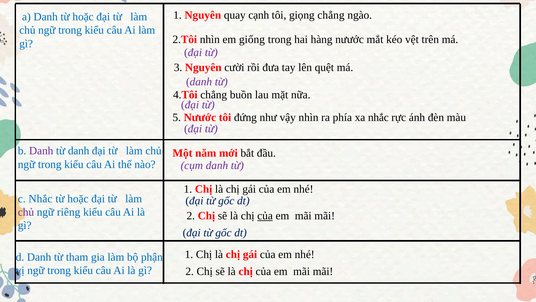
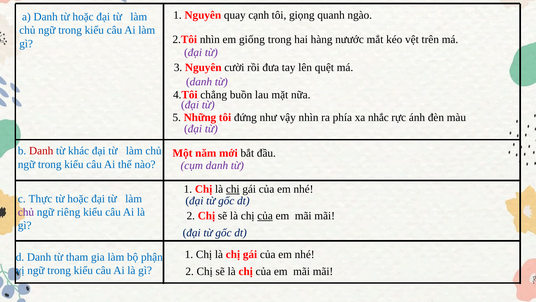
giọng chẳng: chẳng -> quanh (331, 15)
5 Nưước: Nưước -> Những (200, 117)
Danh colour: purple -> red (41, 151)
từ danh: danh -> khác (79, 151)
chị underline: none -> present (233, 189)
c Nhắc: Nhắc -> Thực (40, 198)
